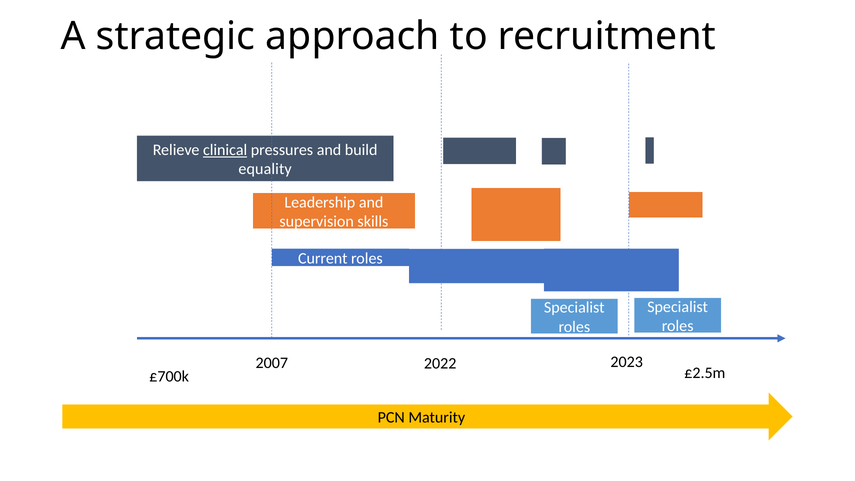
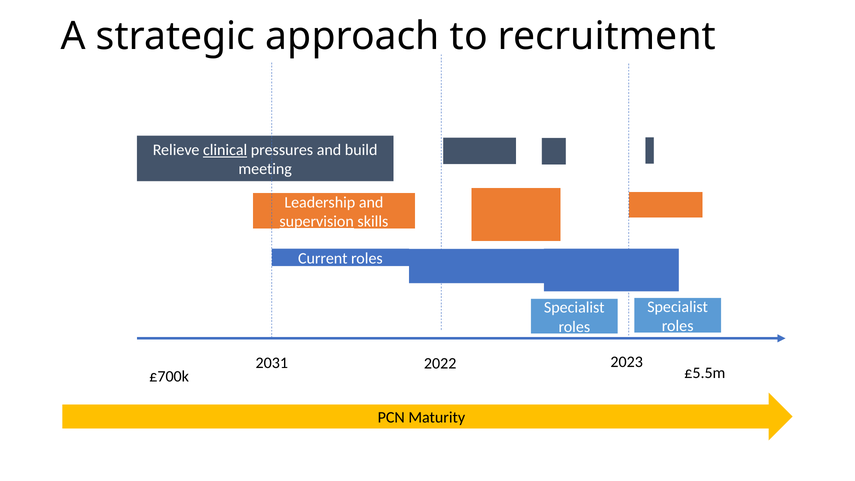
equality: equality -> meeting (265, 169)
supervision underline: none -> present (317, 222)
2007: 2007 -> 2031 (272, 363)
£2.5m: £2.5m -> £5.5m (705, 373)
